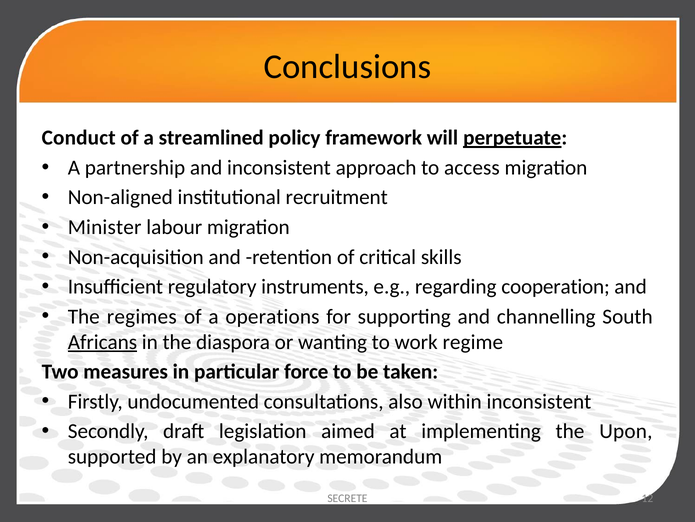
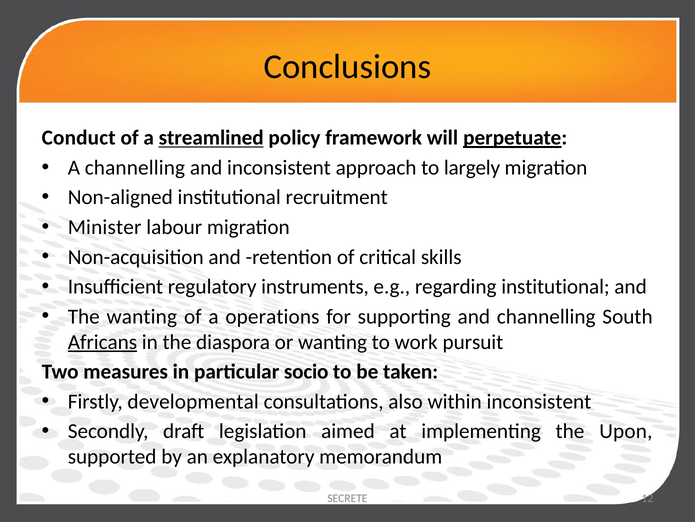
streamlined underline: none -> present (211, 138)
A partnership: partnership -> channelling (135, 167)
access: access -> largely (472, 167)
regarding cooperation: cooperation -> institutional (555, 286)
The regimes: regimes -> wanting (142, 316)
regime: regime -> pursuit (473, 342)
force: force -> socio (306, 371)
undocumented: undocumented -> developmental (193, 401)
